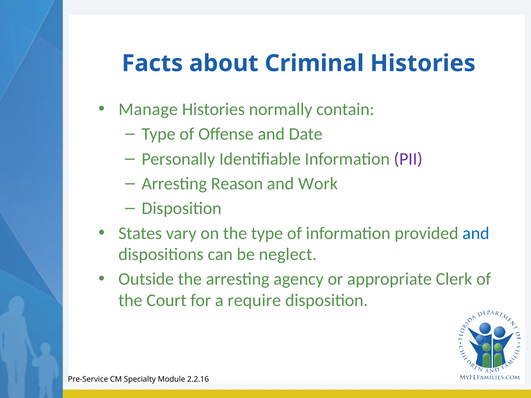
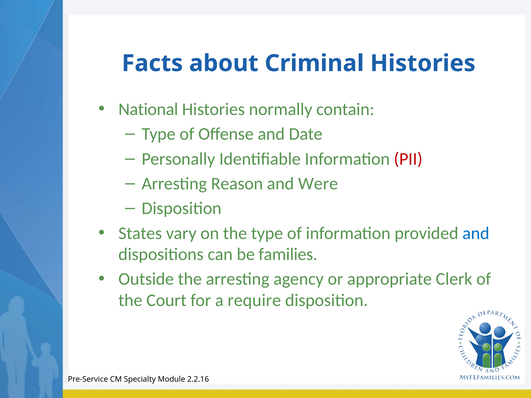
Manage: Manage -> National (148, 109)
PII colour: purple -> red (408, 159)
Work: Work -> Were (318, 184)
neglect: neglect -> families (288, 255)
